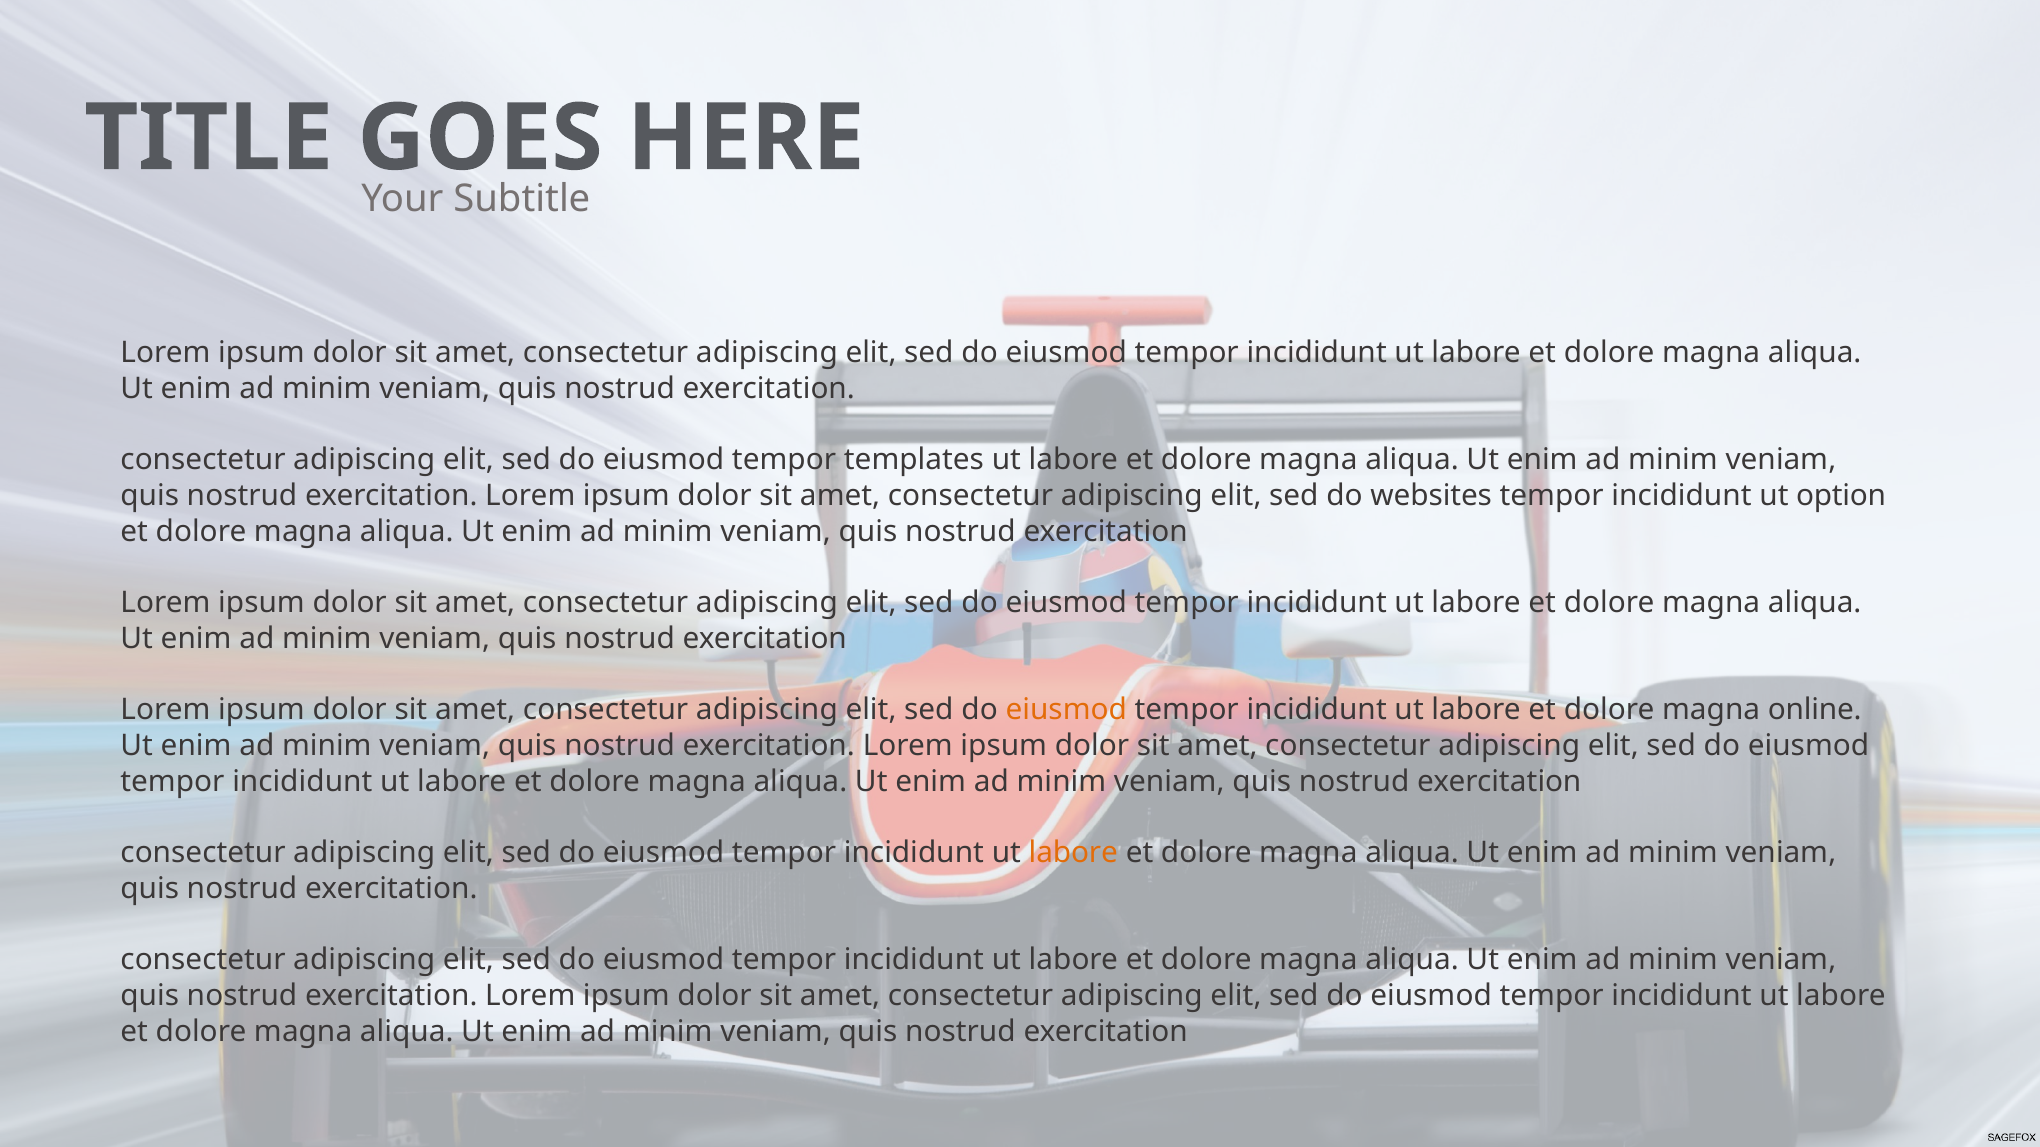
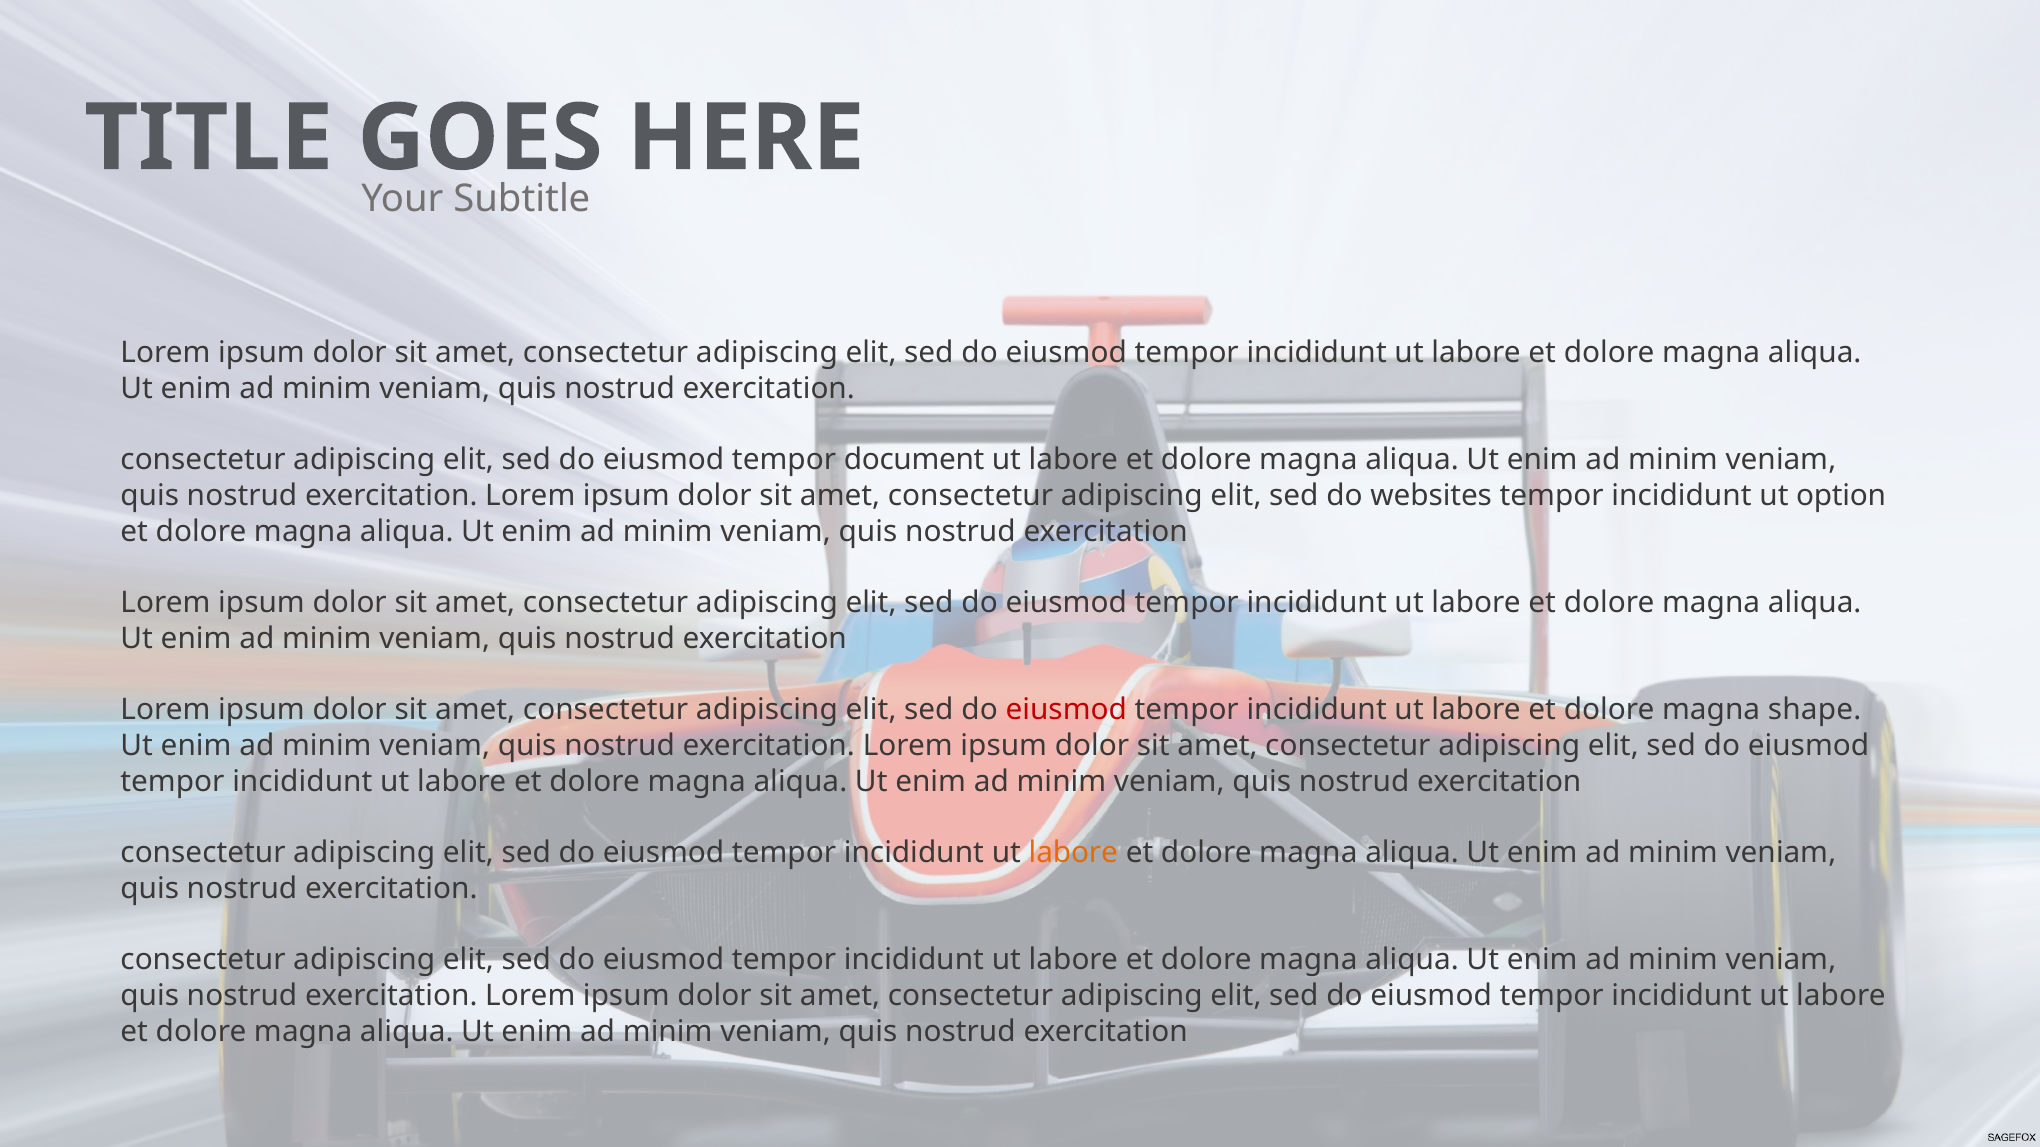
templates: templates -> document (914, 460)
eiusmod colour: orange -> red (1066, 710)
online: online -> shape (1815, 710)
